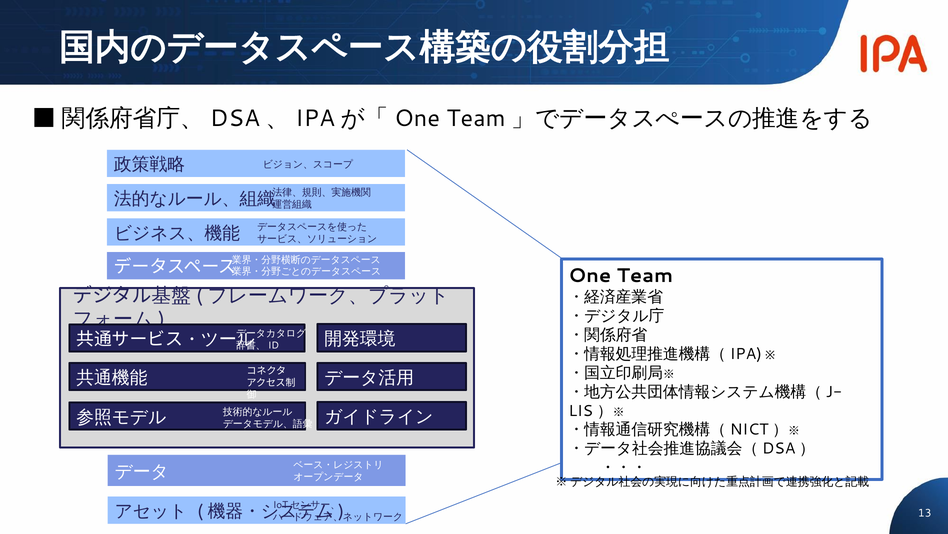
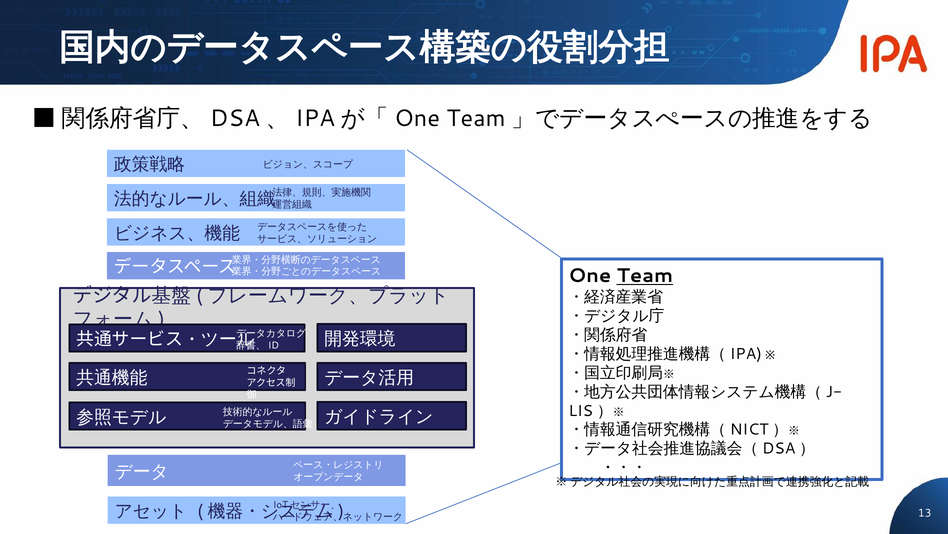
Team underline: none -> present (645, 275)
